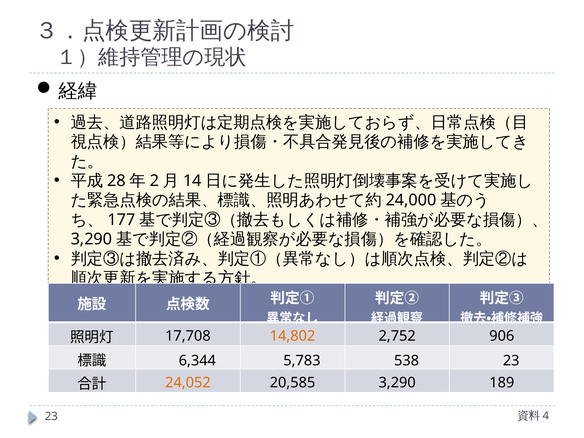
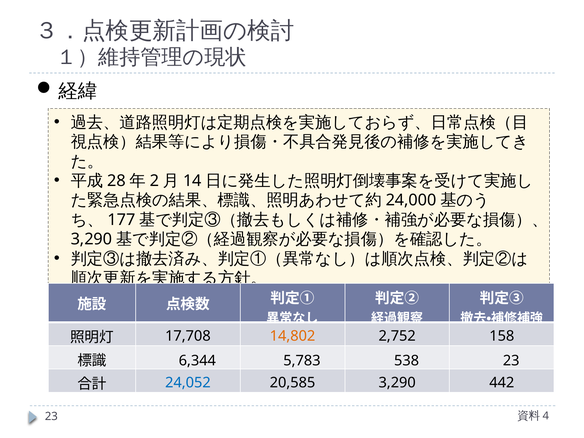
906: 906 -> 158 (502, 336)
24,052 colour: orange -> blue (188, 383)
189: 189 -> 442 (502, 383)
